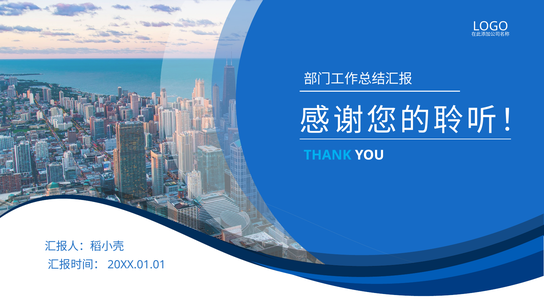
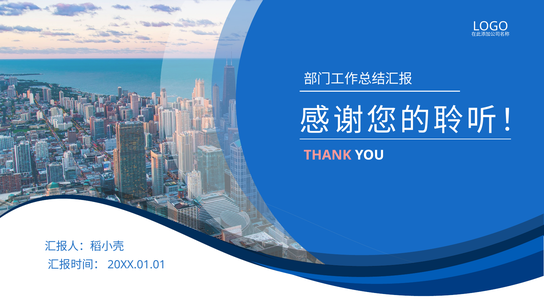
THANK colour: light blue -> pink (328, 155)
